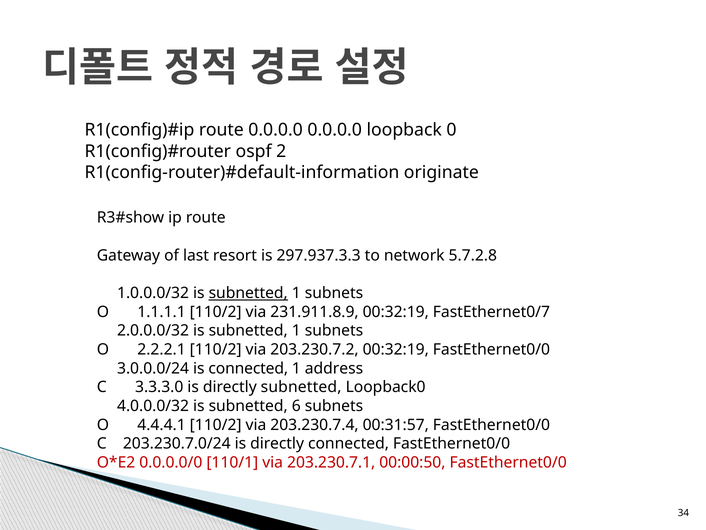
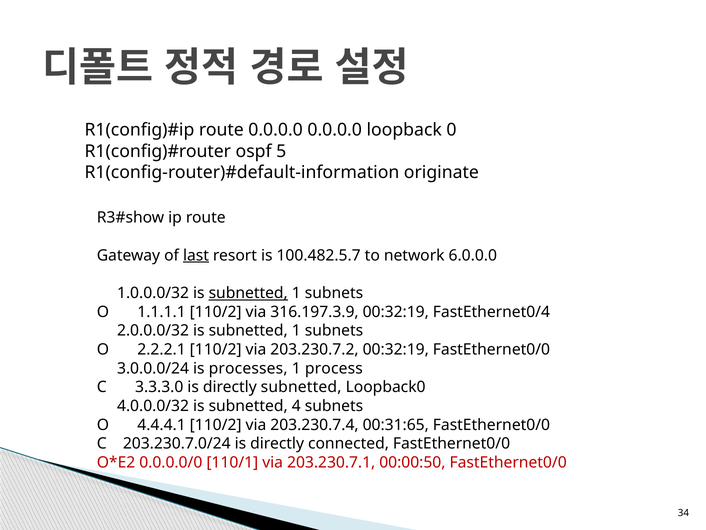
2: 2 -> 5 (281, 151)
last underline: none -> present (196, 255)
297.937.3.3: 297.937.3.3 -> 100.482.5.7 (319, 255)
5.7.2.8: 5.7.2.8 -> 6.0.0.0 (473, 255)
231.911.8.9: 231.911.8.9 -> 316.197.3.9 (315, 312)
FastEthernet0/7: FastEthernet0/7 -> FastEthernet0/4 (491, 312)
is connected: connected -> processes (248, 368)
address: address -> process (334, 368)
6: 6 -> 4 (296, 406)
00:31:57: 00:31:57 -> 00:31:65 (396, 425)
